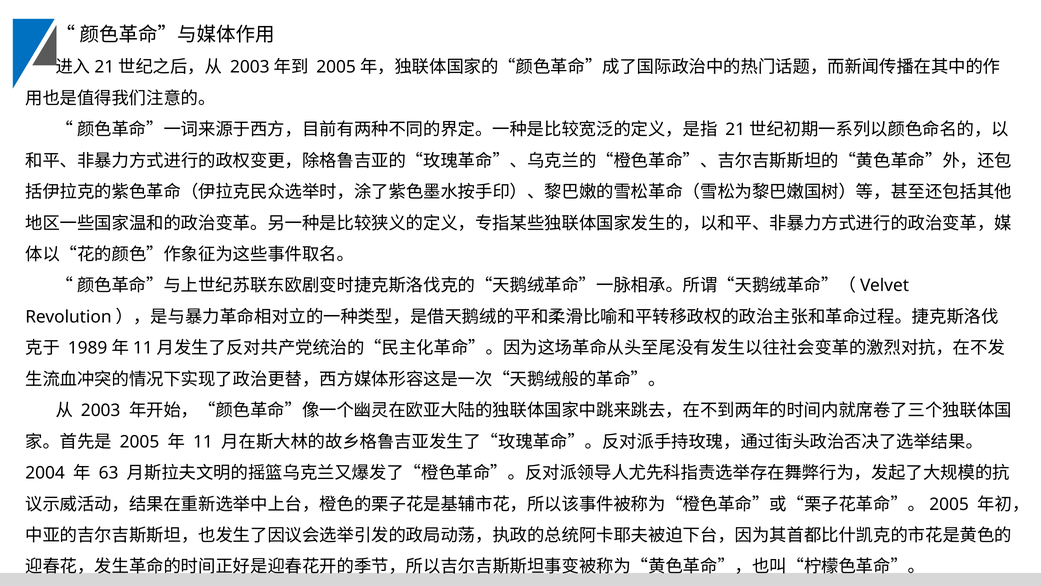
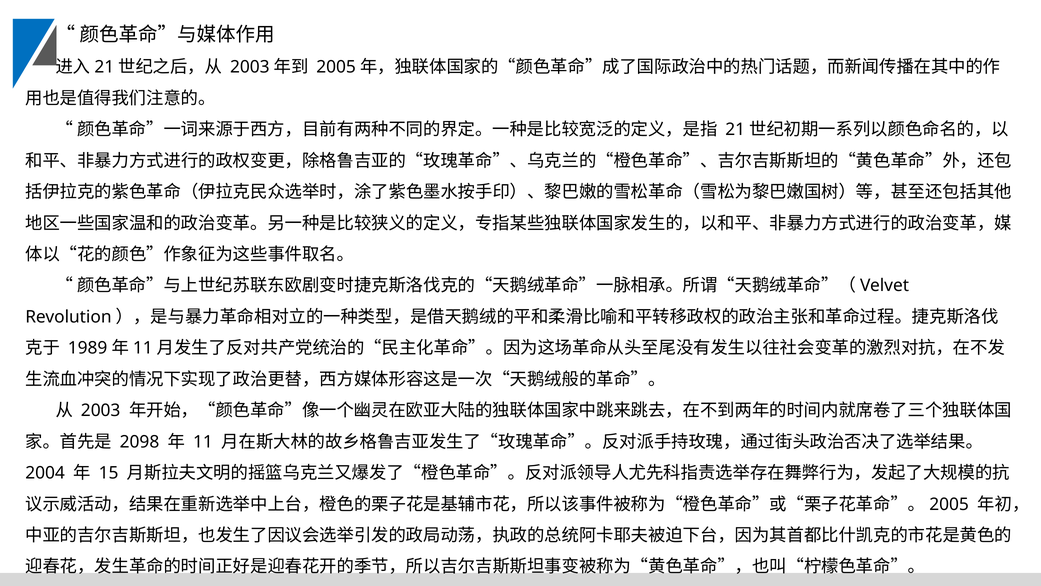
2005: 2005 -> 2098 (140, 442)
63: 63 -> 15 (109, 473)
